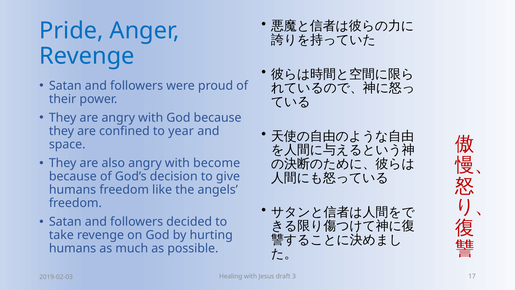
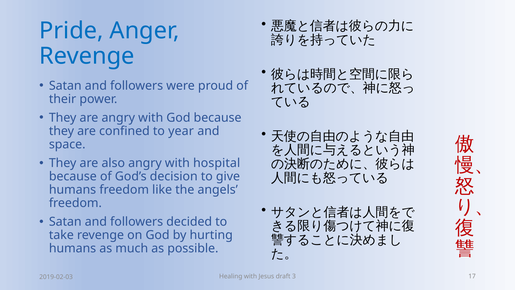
become: become -> hospital (217, 163)
